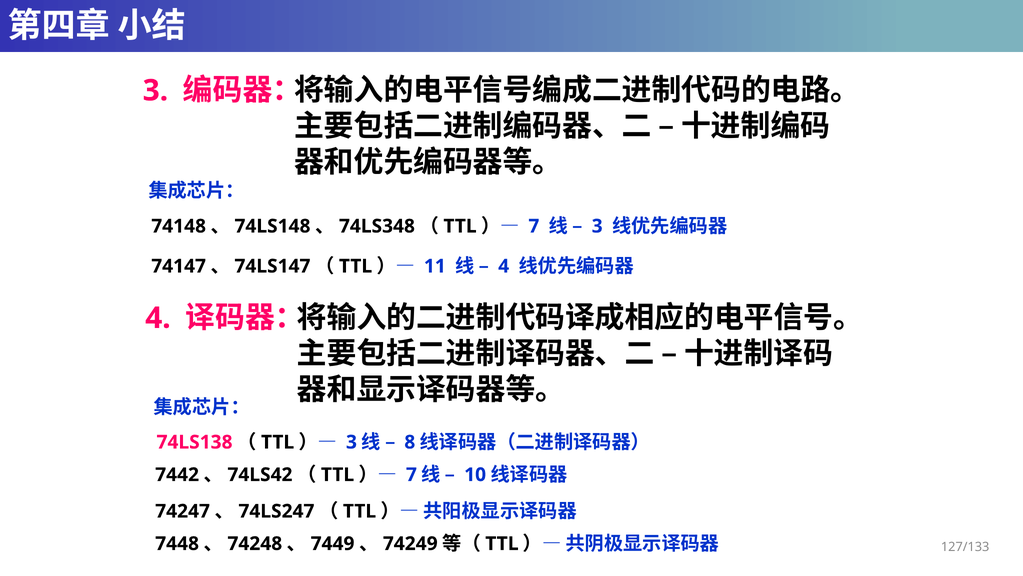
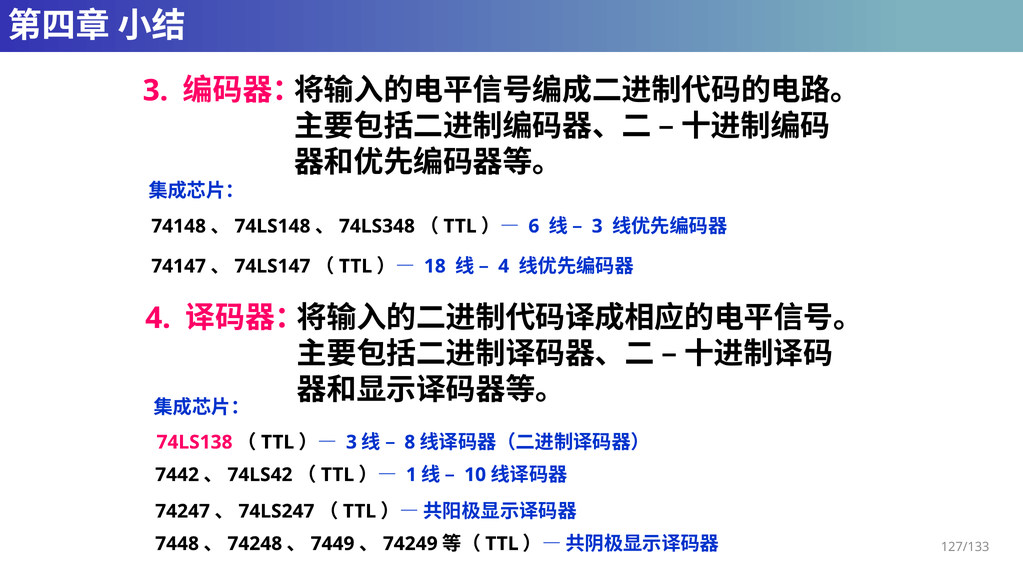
7: 7 -> 6 (534, 226)
11: 11 -> 18 (435, 266)
7: 7 -> 1 (411, 474)
